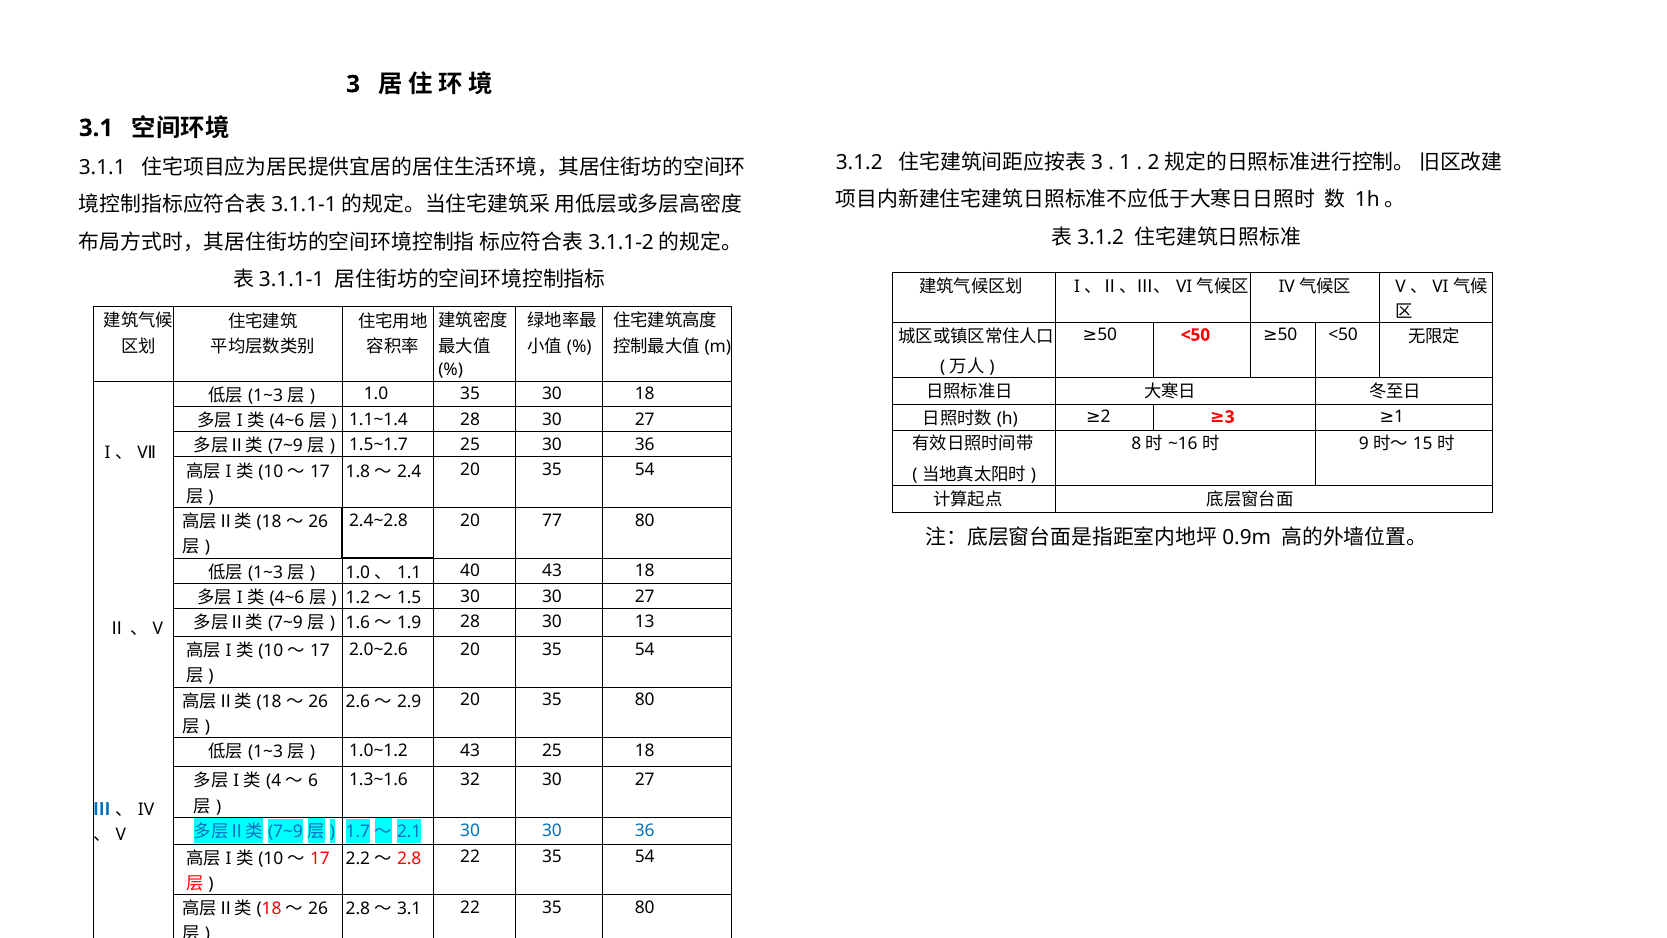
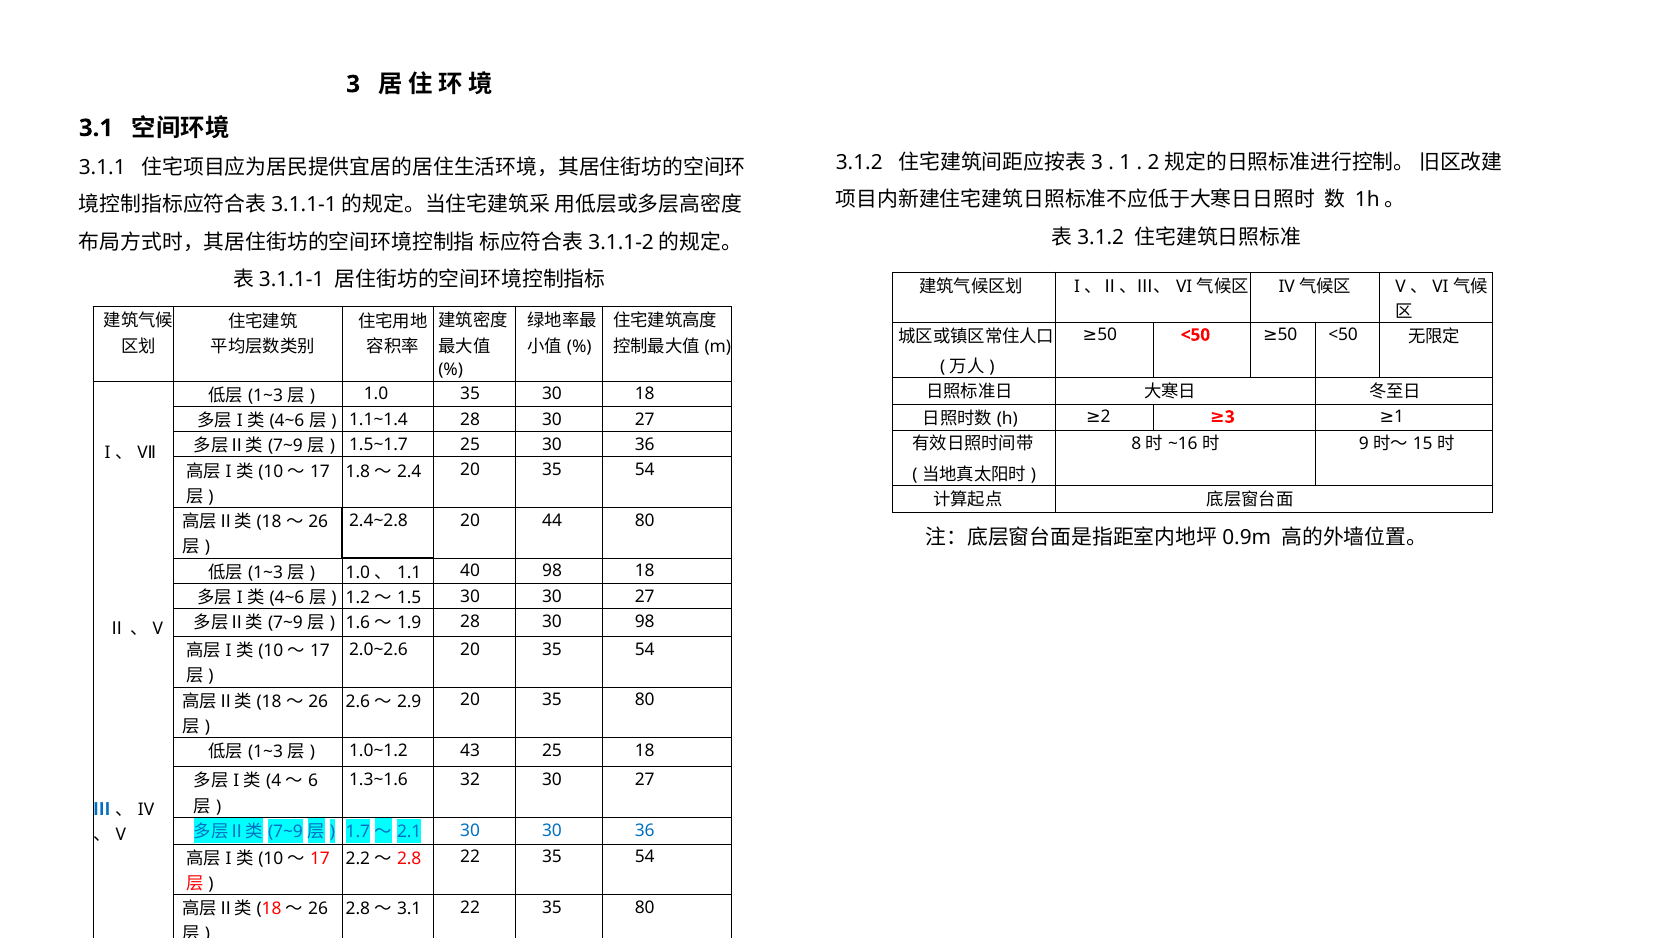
77: 77 -> 44 (552, 520)
40 43: 43 -> 98 (552, 571)
30 13: 13 -> 98 (645, 621)
